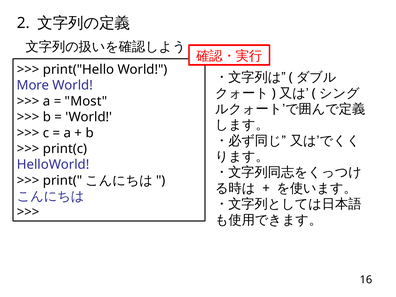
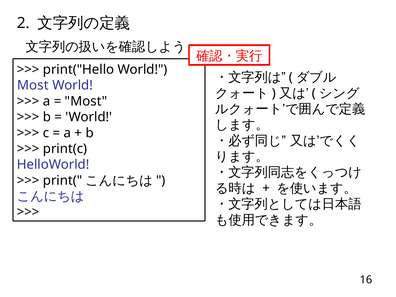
More: More -> Most (33, 85)
